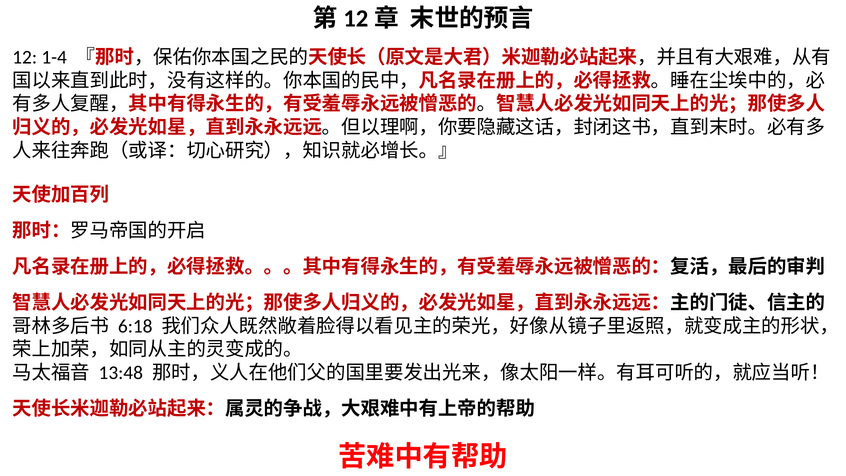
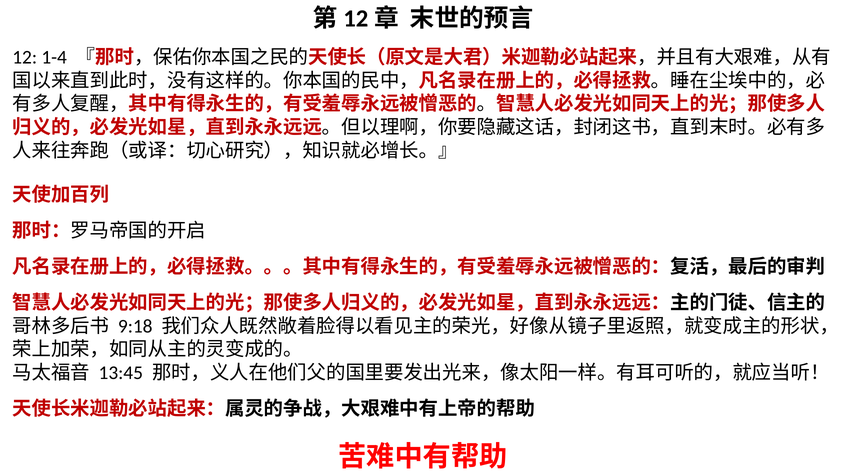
6:18: 6:18 -> 9:18 (135, 326)
13:48: 13:48 -> 13:45 (121, 373)
